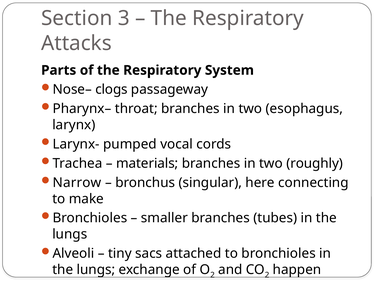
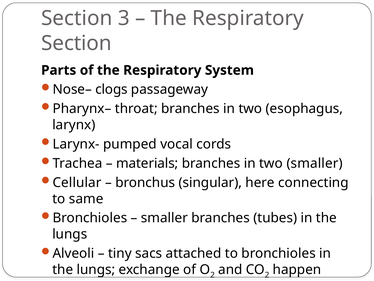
Attacks: Attacks -> Section (76, 43)
two roughly: roughly -> smaller (315, 163)
Narrow: Narrow -> Cellular (77, 182)
make: make -> same (86, 198)
